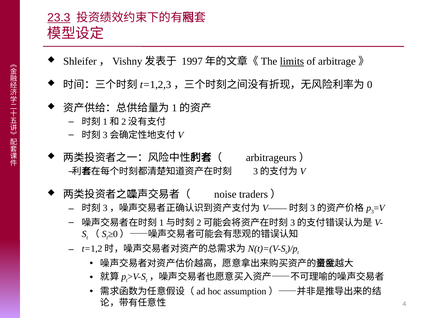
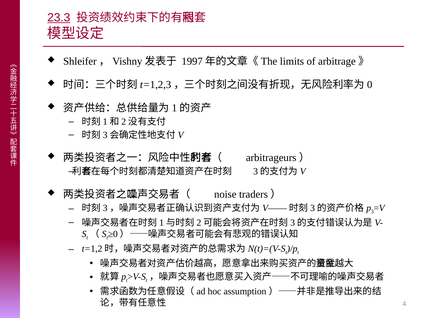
limits underline: present -> none (292, 61)
